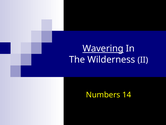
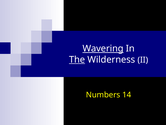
The underline: none -> present (77, 59)
